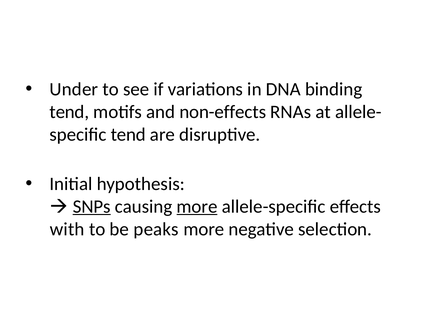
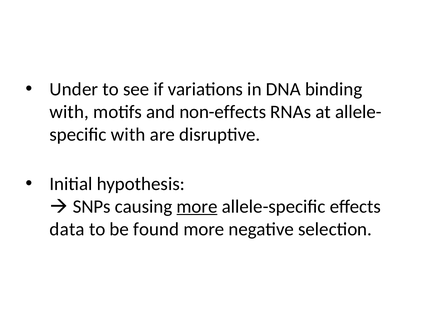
tend: tend -> with (69, 112)
tend: tend -> with (128, 135)
SNPs underline: present -> none (92, 207)
with: with -> data (67, 230)
peaks: peaks -> found (156, 230)
